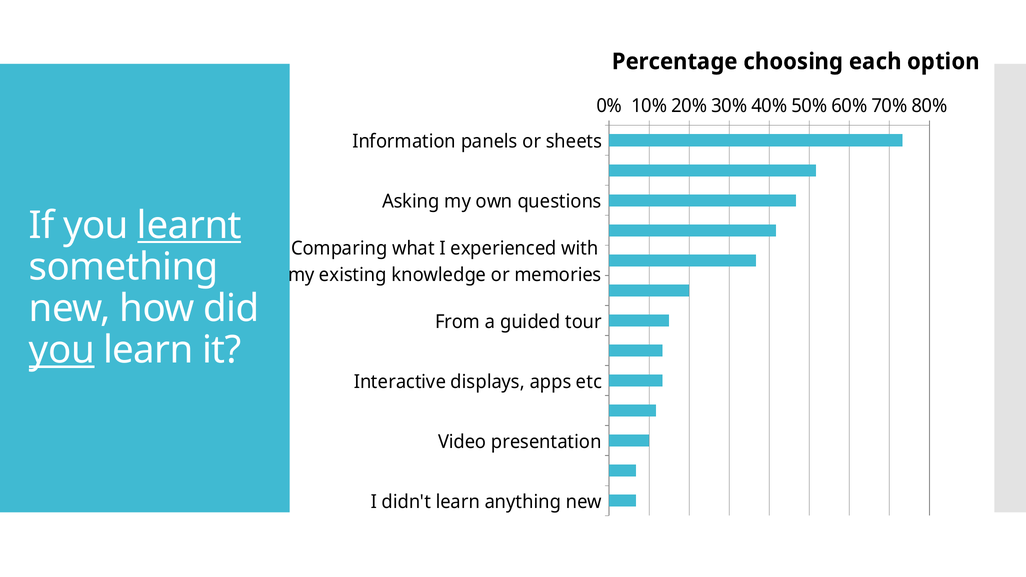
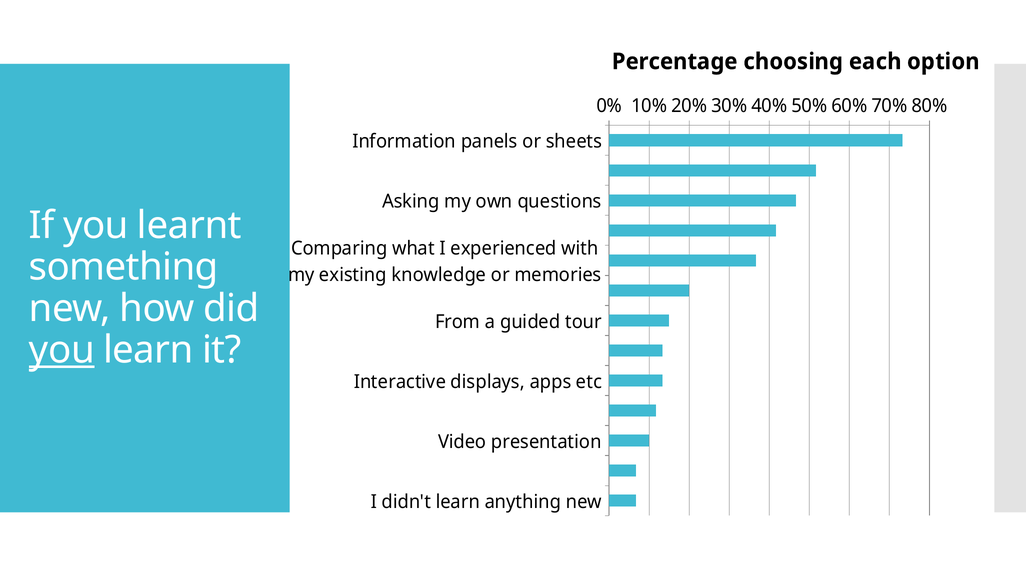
learnt underline: present -> none (189, 226)
